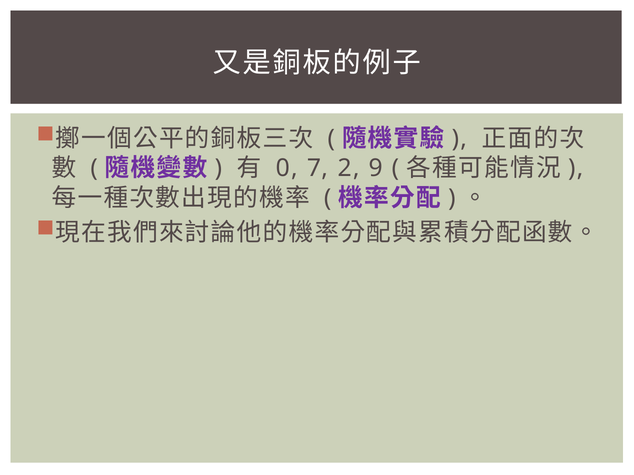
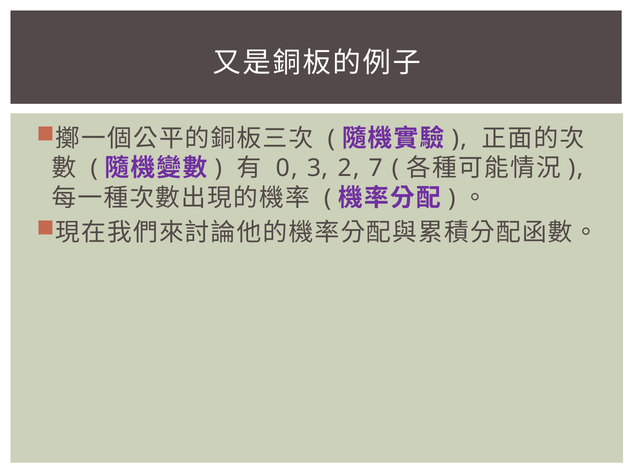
7: 7 -> 3 (317, 168)
9: 9 -> 7 (376, 168)
